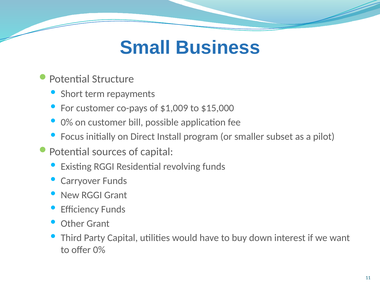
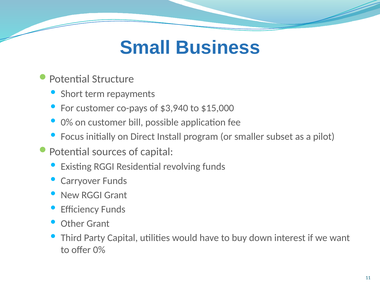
$1,009: $1,009 -> $3,940 (174, 108)
